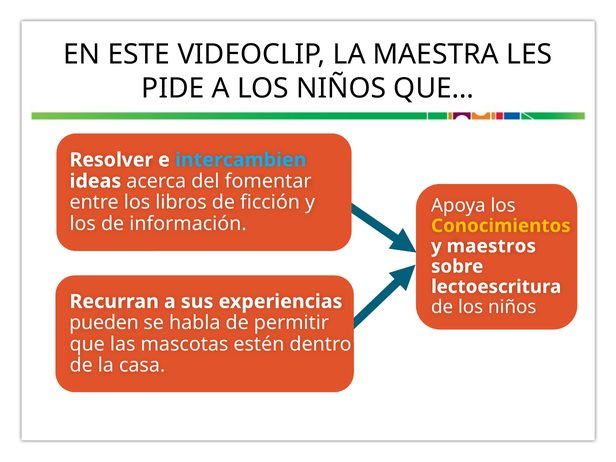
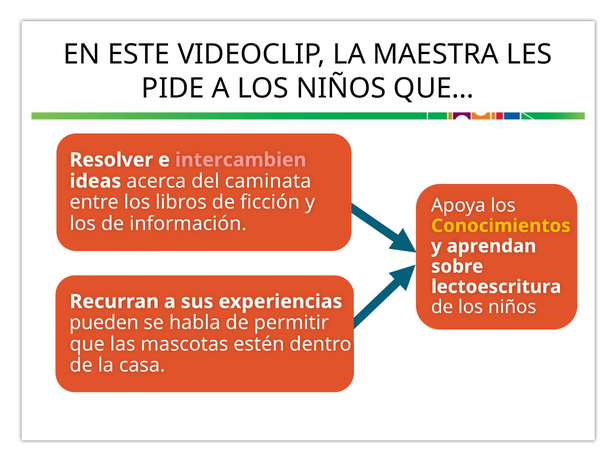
intercambien colour: light blue -> pink (241, 160)
fomentar: fomentar -> caminata (268, 181)
maestros: maestros -> aprendan (491, 246)
